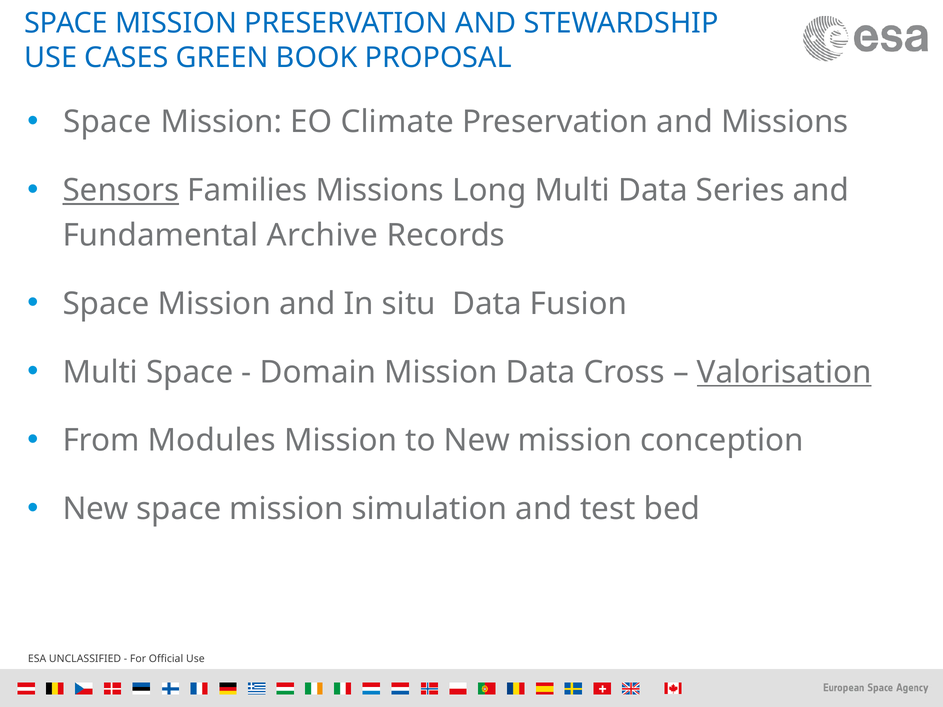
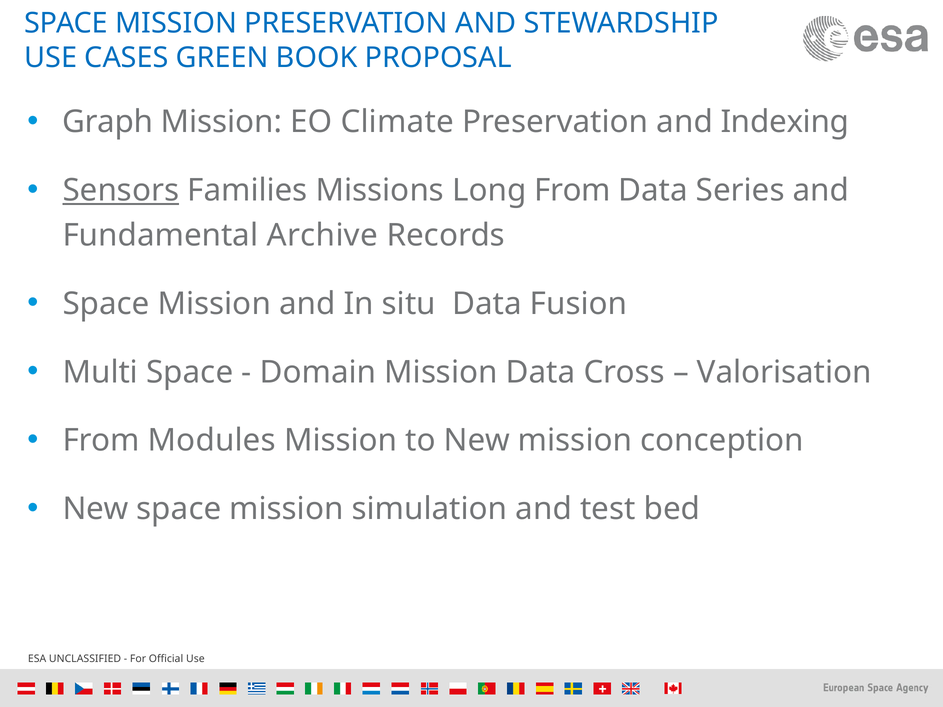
Space: Space -> Graph (108, 122)
and Missions: Missions -> Indexing (785, 122)
Long Multi: Multi -> From (572, 191)
Valorisation underline: present -> none (784, 372)
